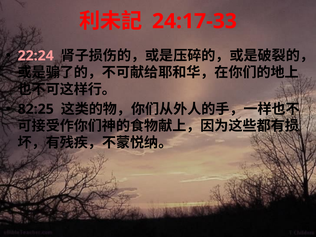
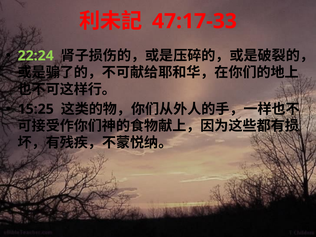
24:17-33: 24:17-33 -> 47:17-33 (194, 21)
22:24 colour: pink -> light green (36, 56)
82:25: 82:25 -> 15:25 (36, 109)
